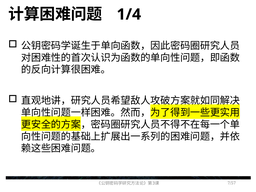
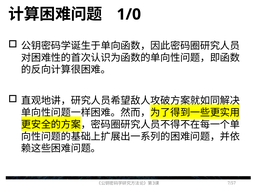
1/4: 1/4 -> 1/0 (129, 14)
